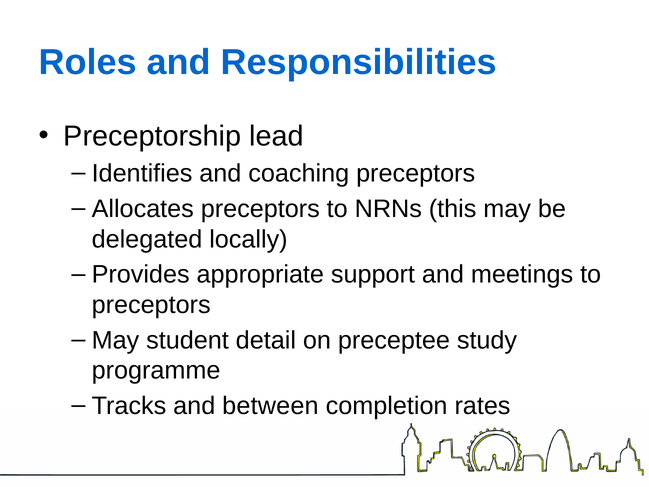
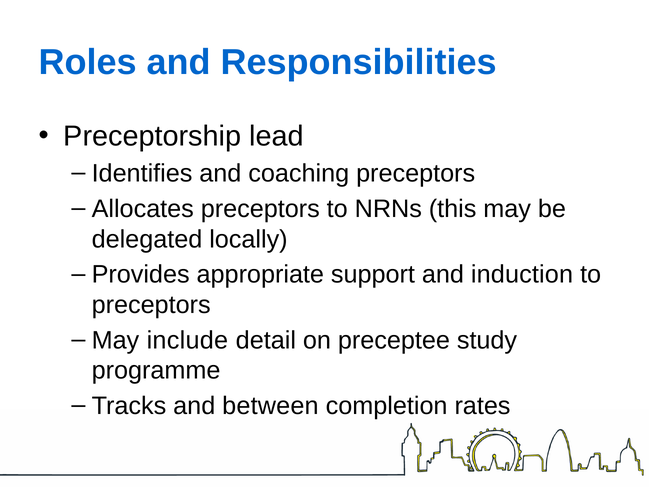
meetings: meetings -> induction (522, 274)
student: student -> include (187, 340)
